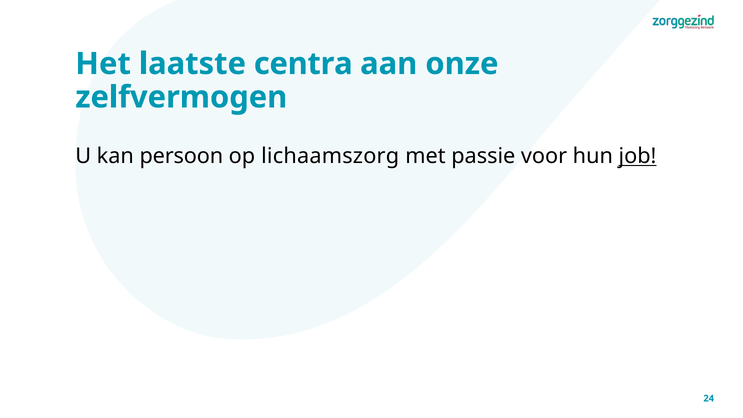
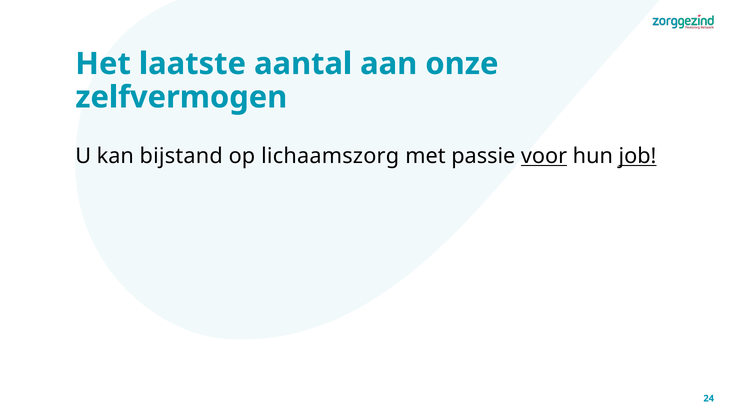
centra: centra -> aantal (303, 64)
persoon: persoon -> bijstand (181, 156)
voor underline: none -> present (544, 156)
